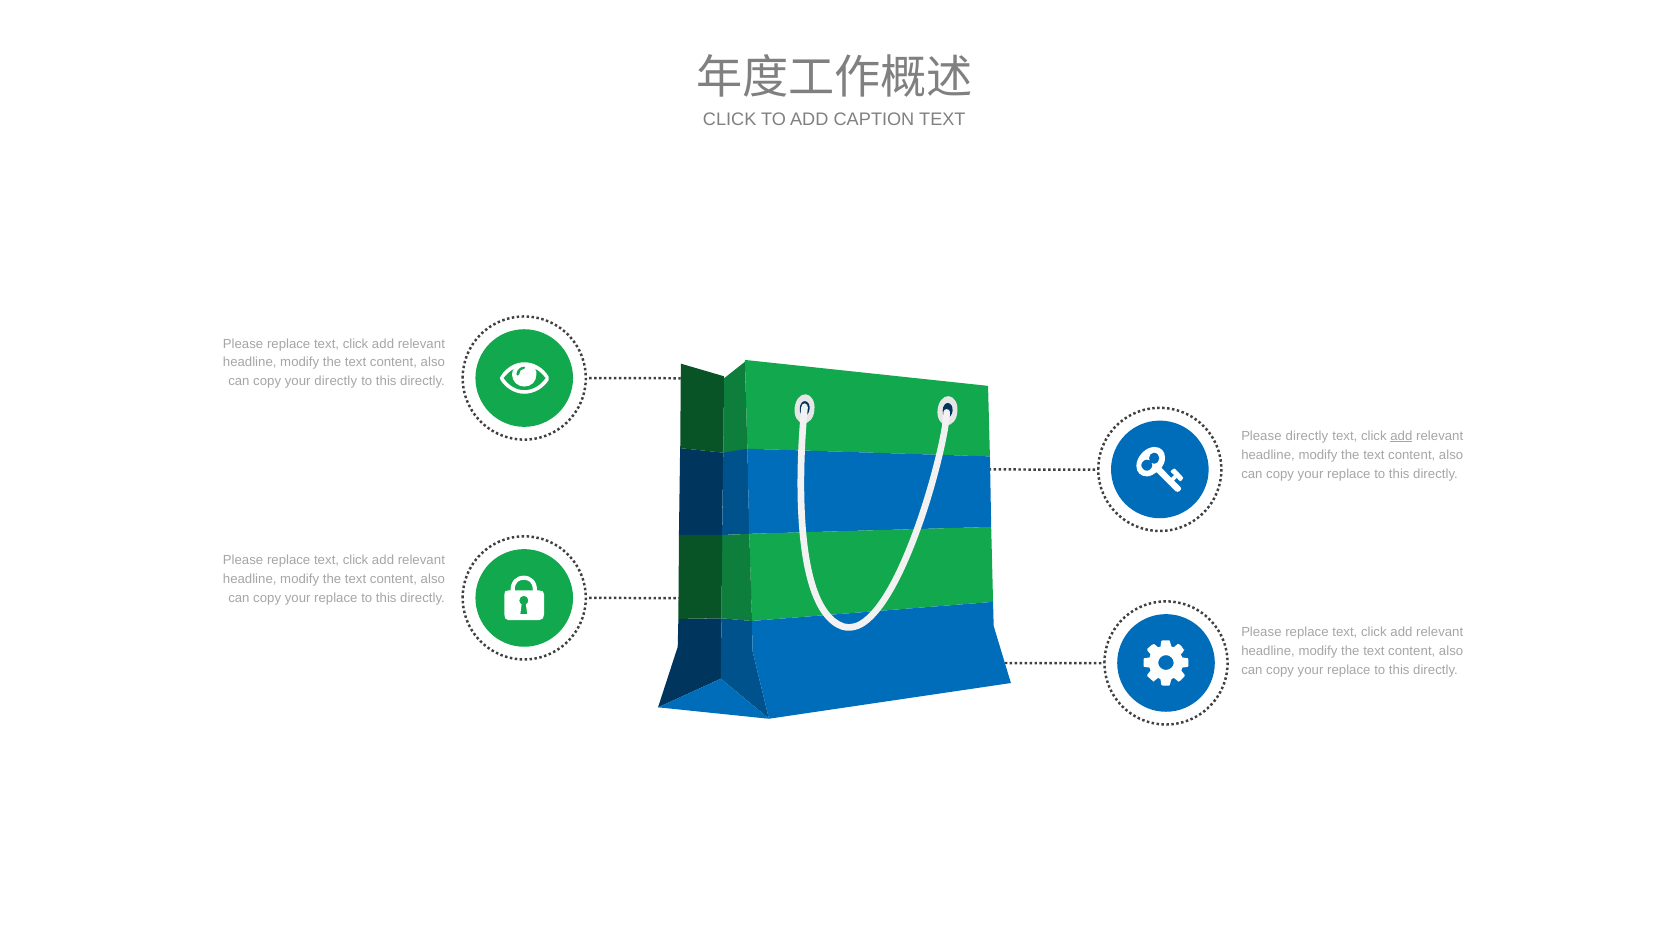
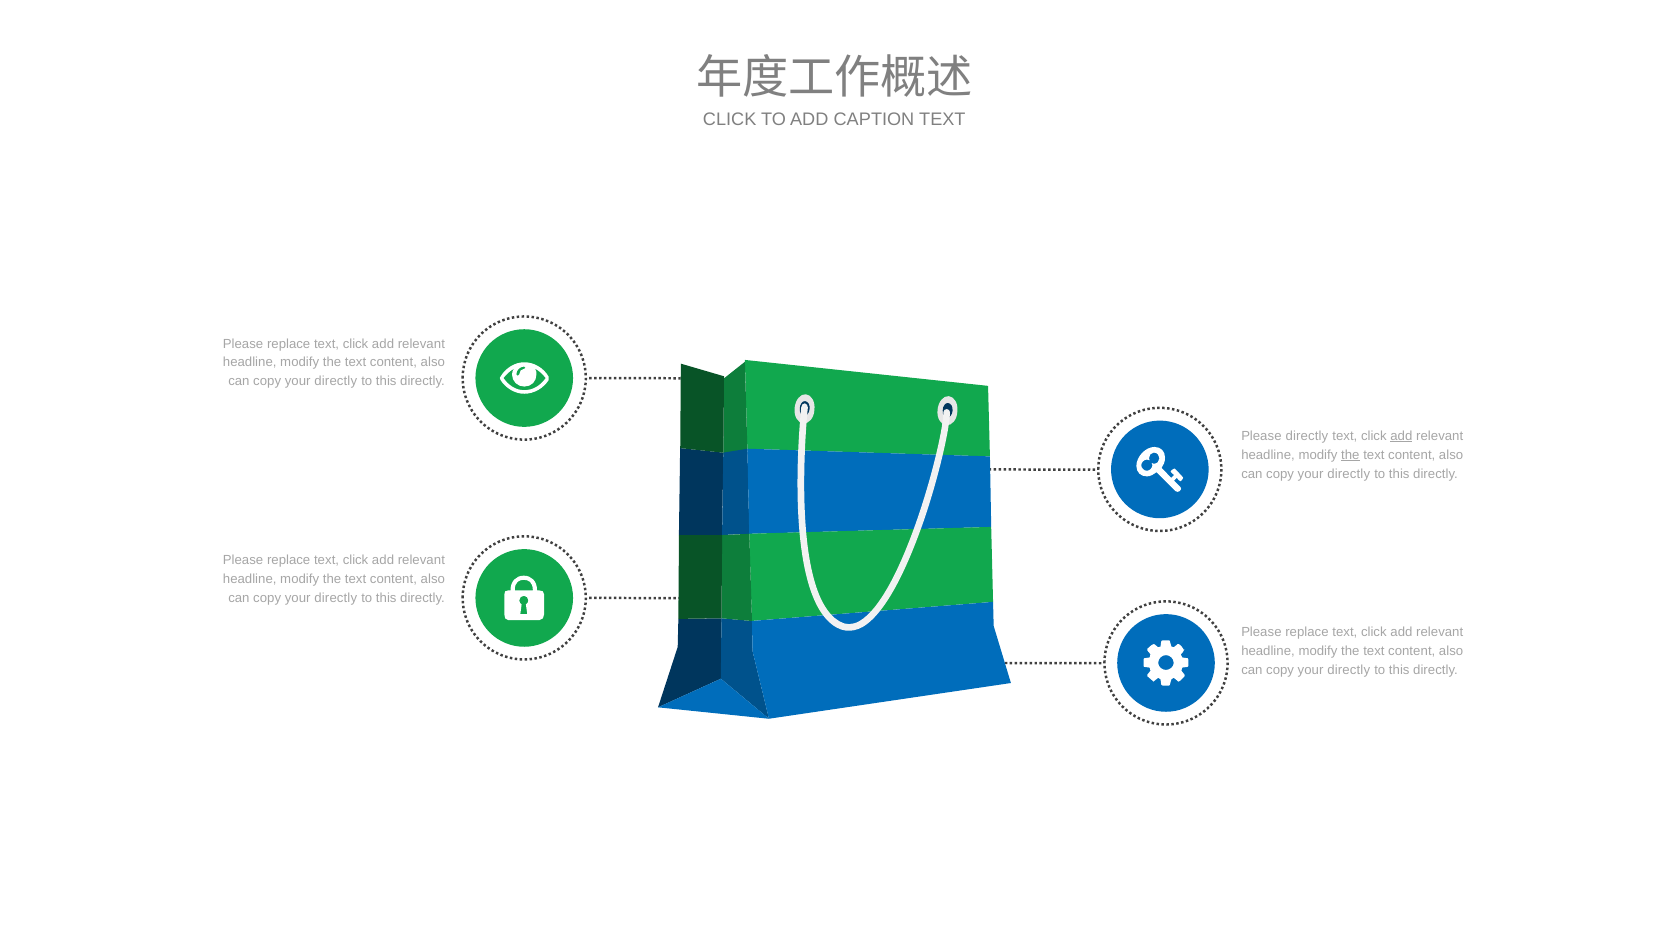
the underline: none -> present (1350, 455)
replace: replace -> directly (1349, 474)
replace: replace -> directly (336, 598)
replace: replace -> directly (1349, 670)
